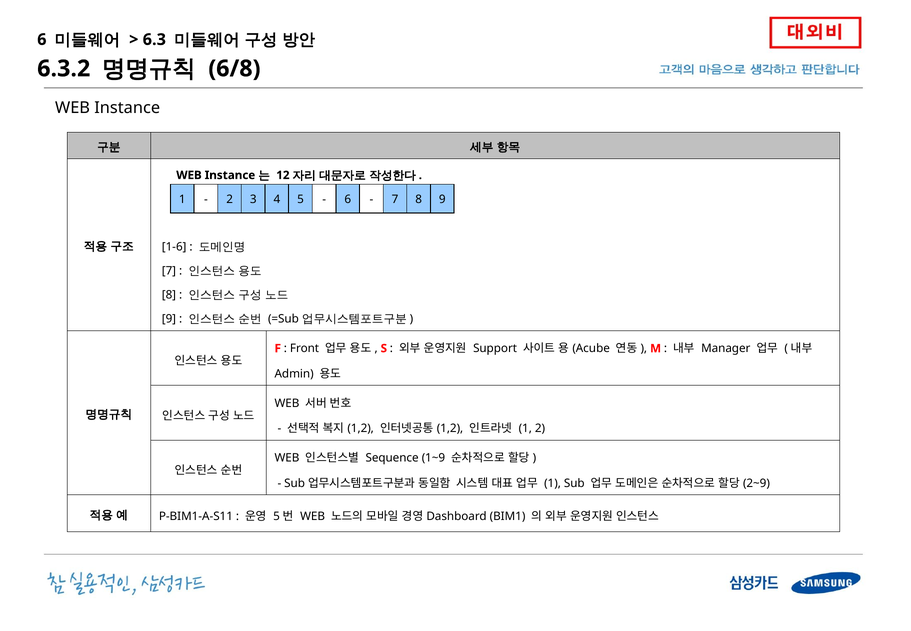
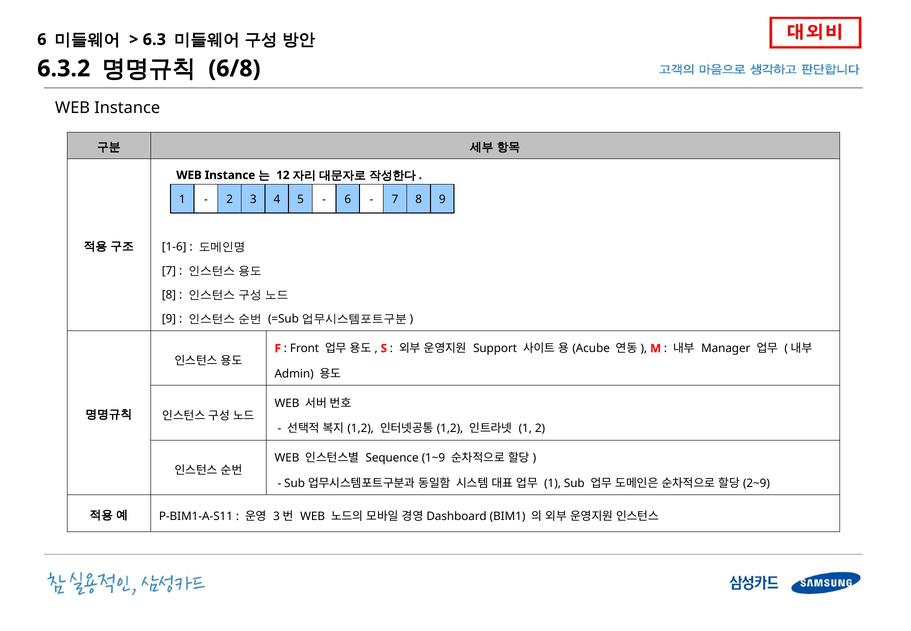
5: 5 -> 3 (277, 516)
